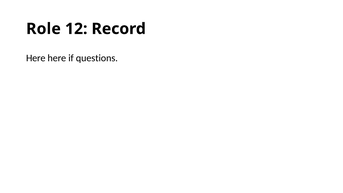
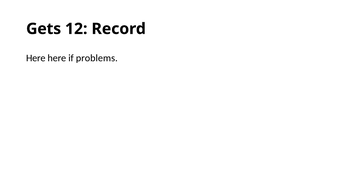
Role: Role -> Gets (44, 29)
questions: questions -> problems (97, 58)
